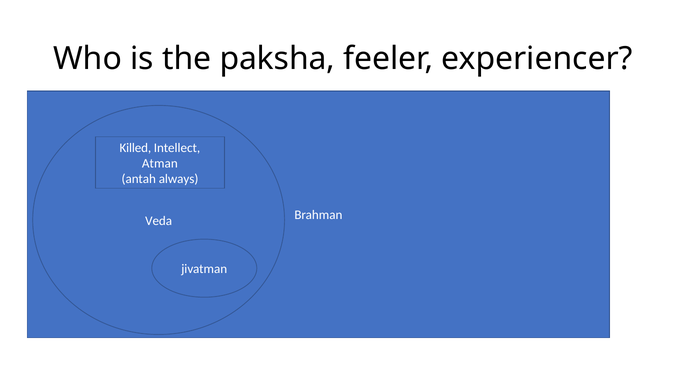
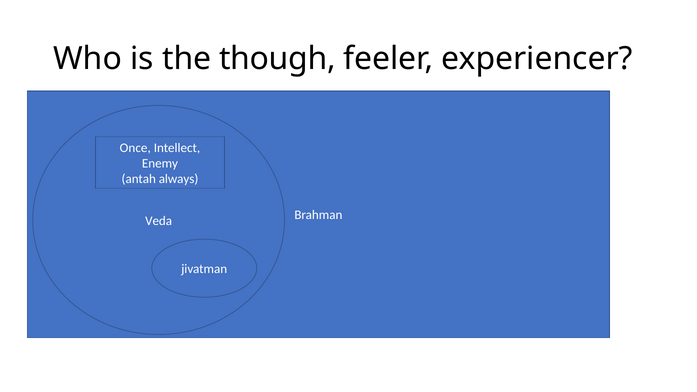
paksha: paksha -> though (277, 59)
Killed: Killed -> Once (135, 148)
Atman: Atman -> Enemy (160, 163)
